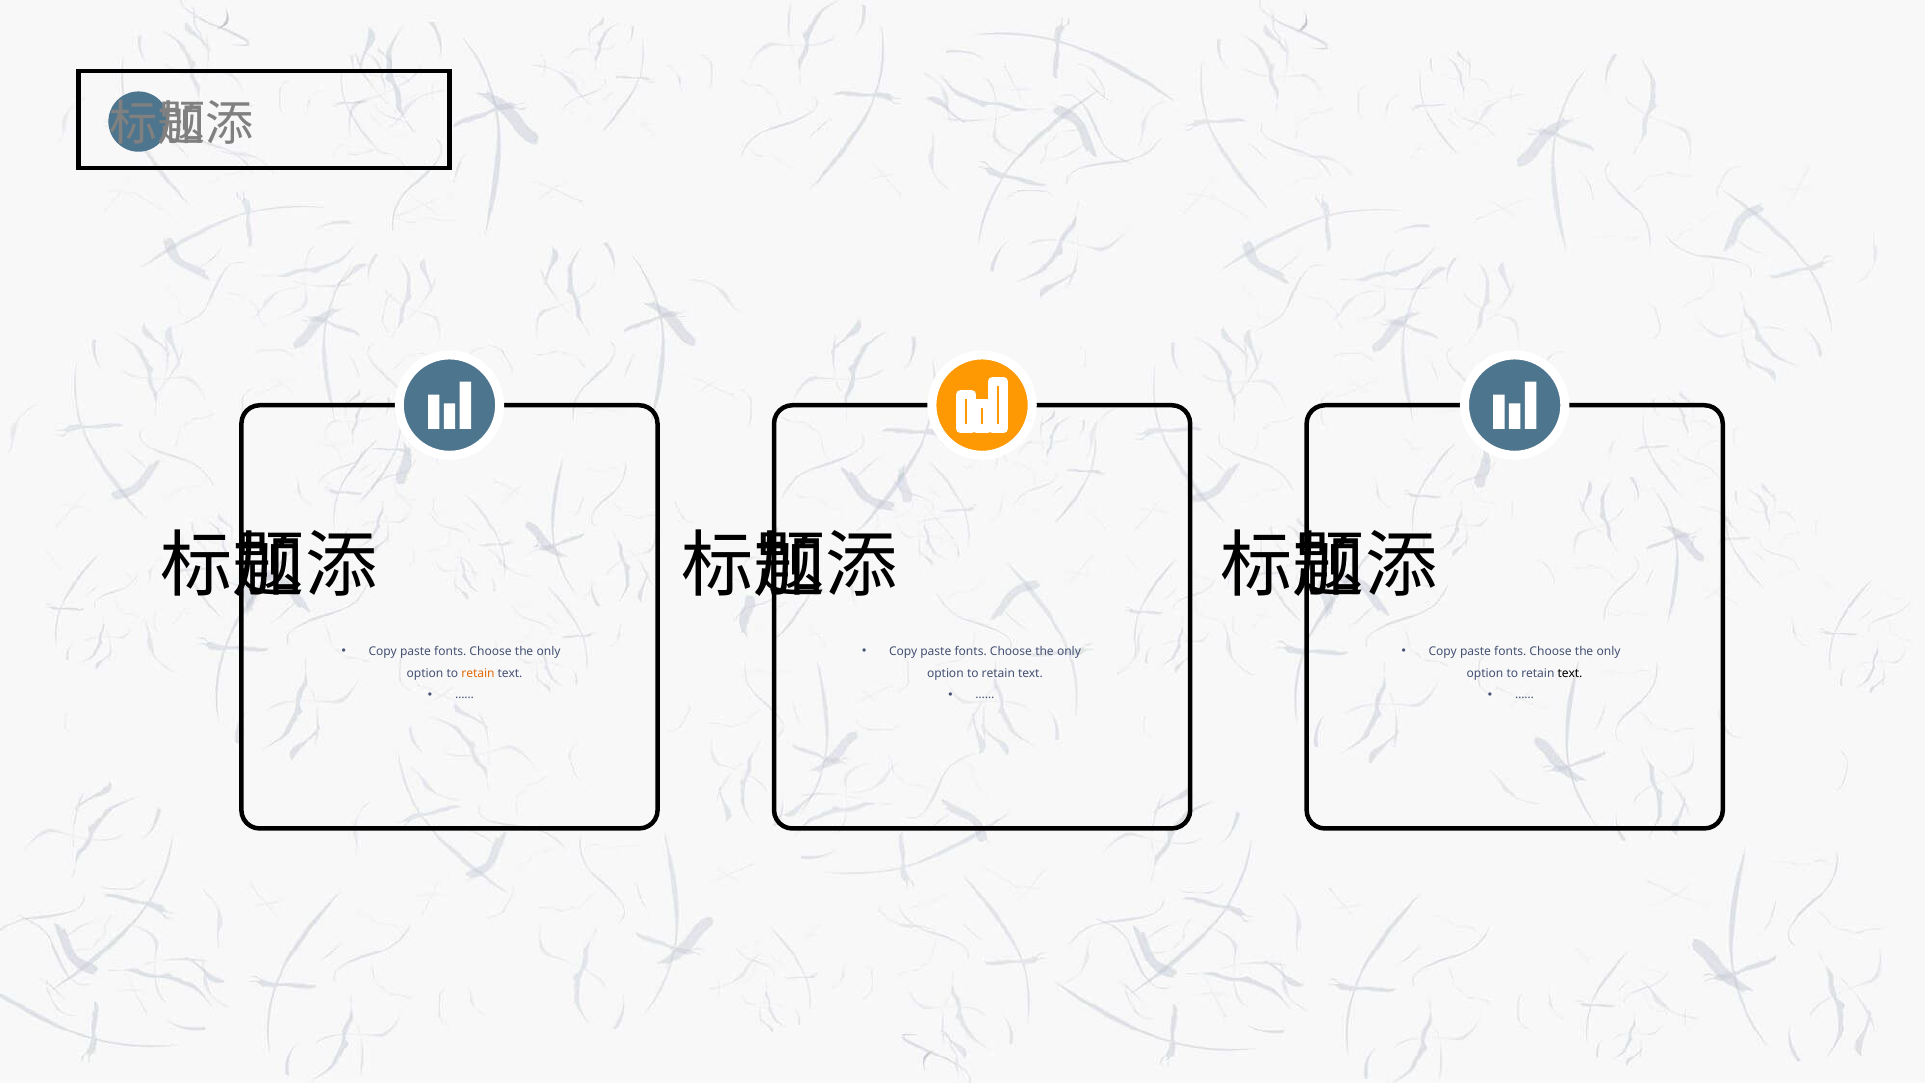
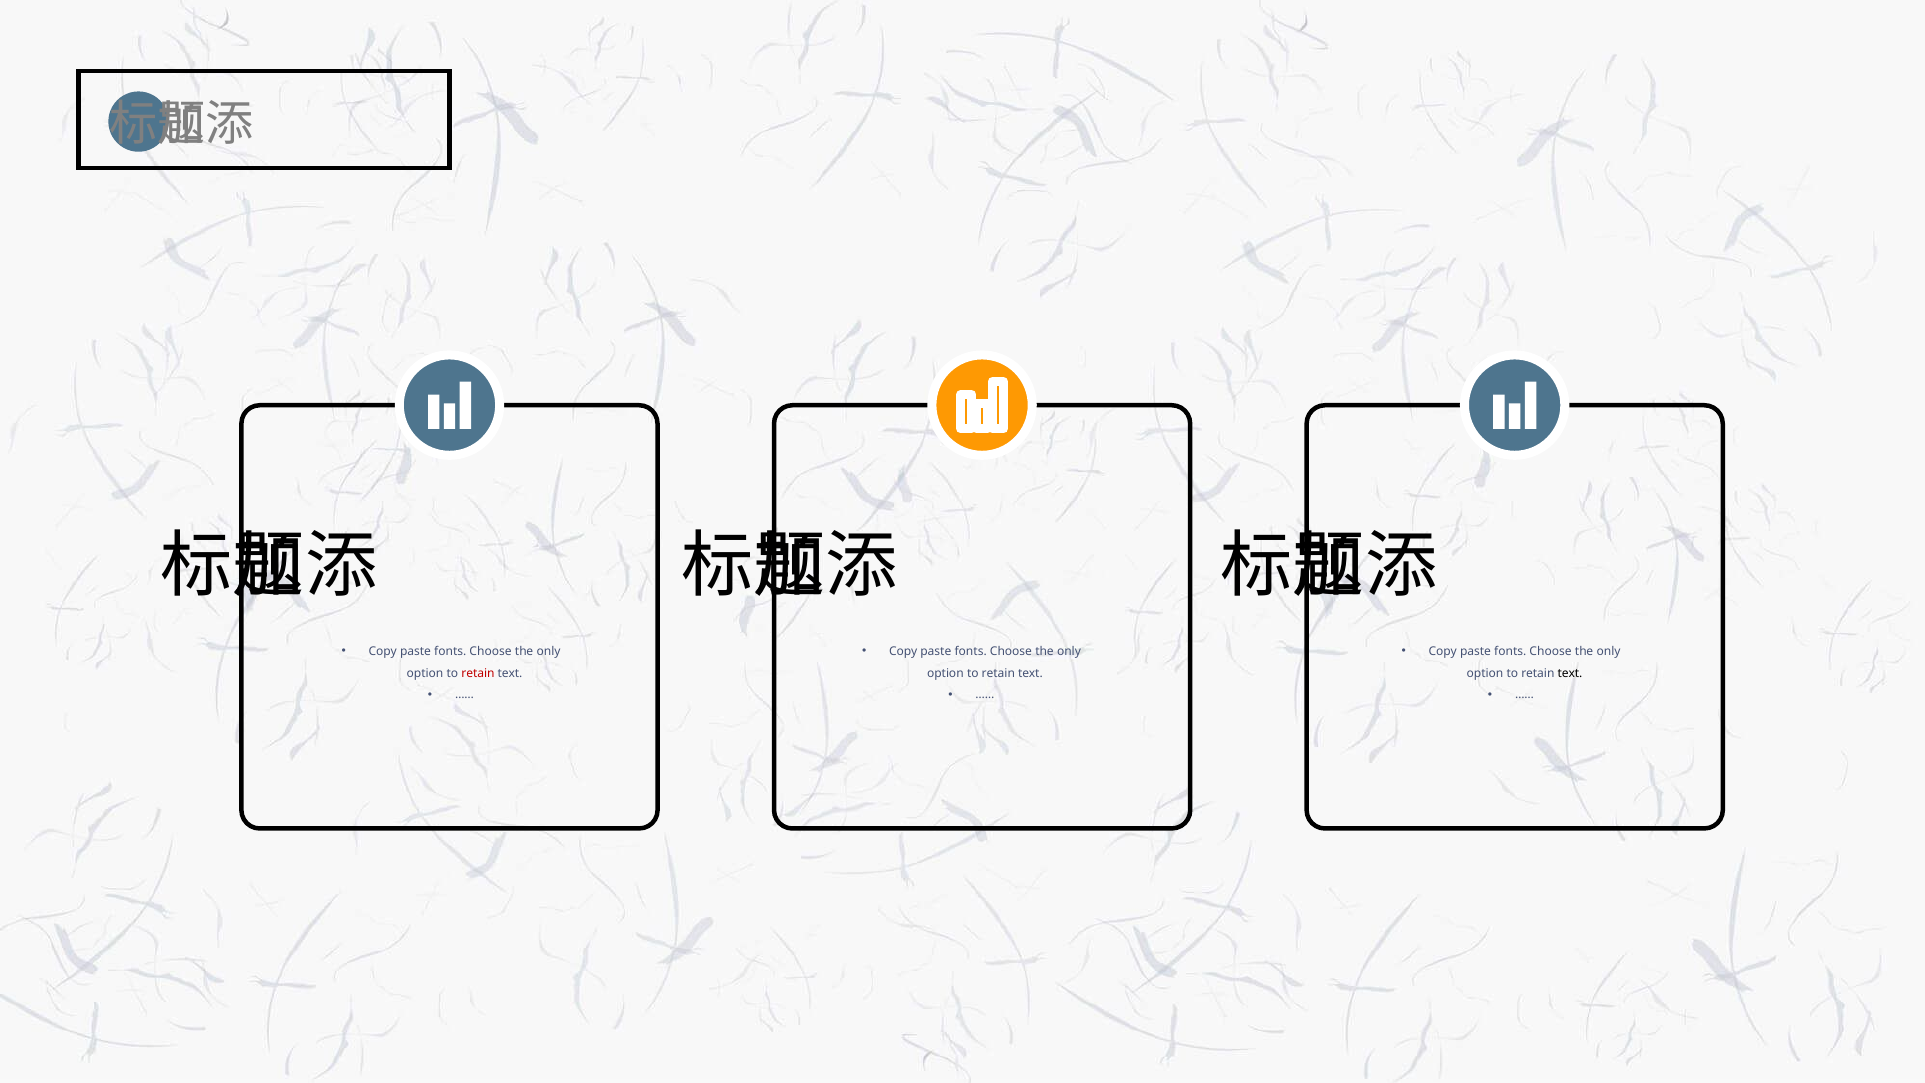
retain colour: orange -> red (478, 673)
